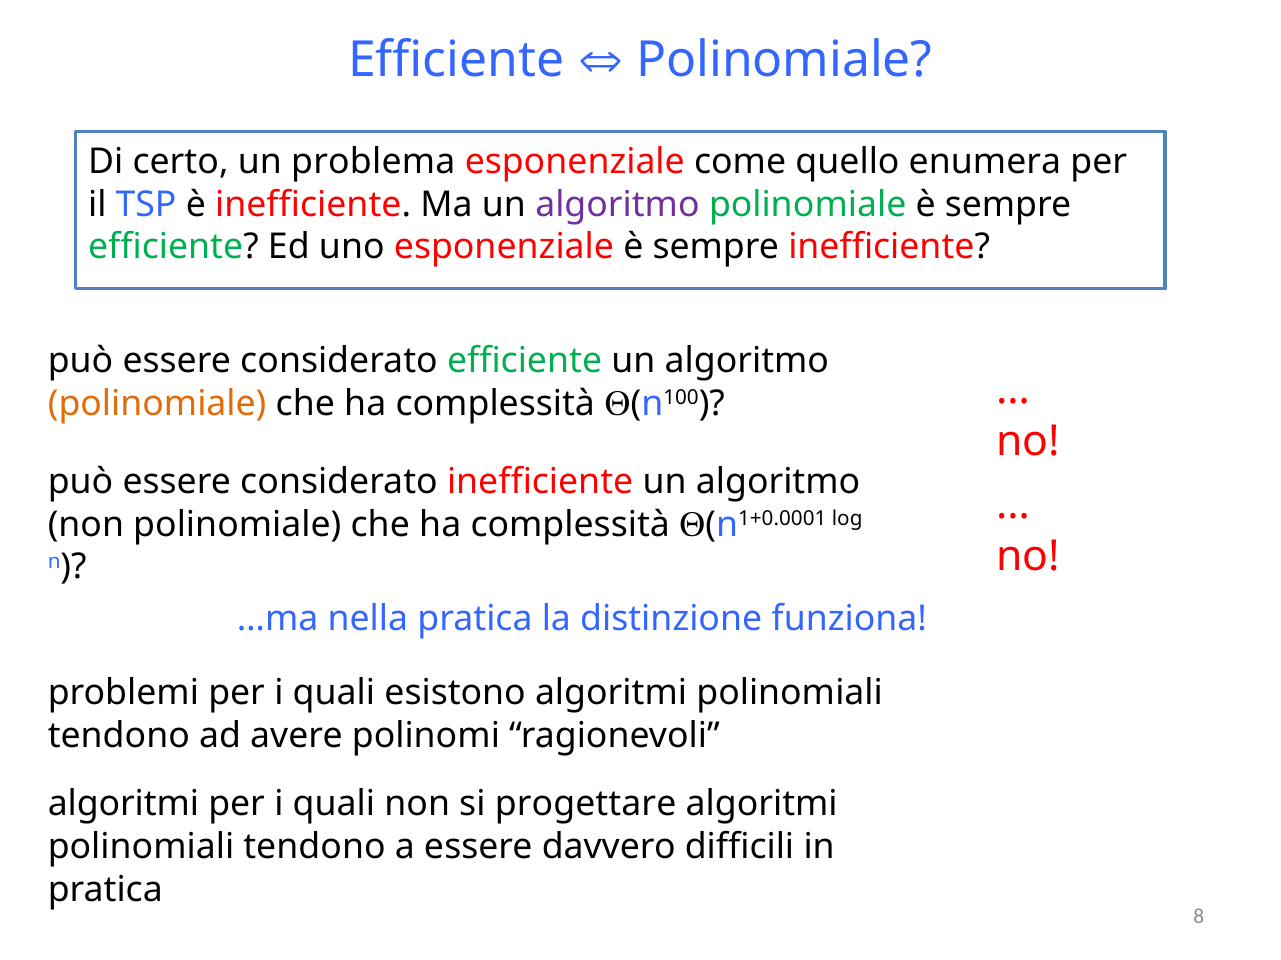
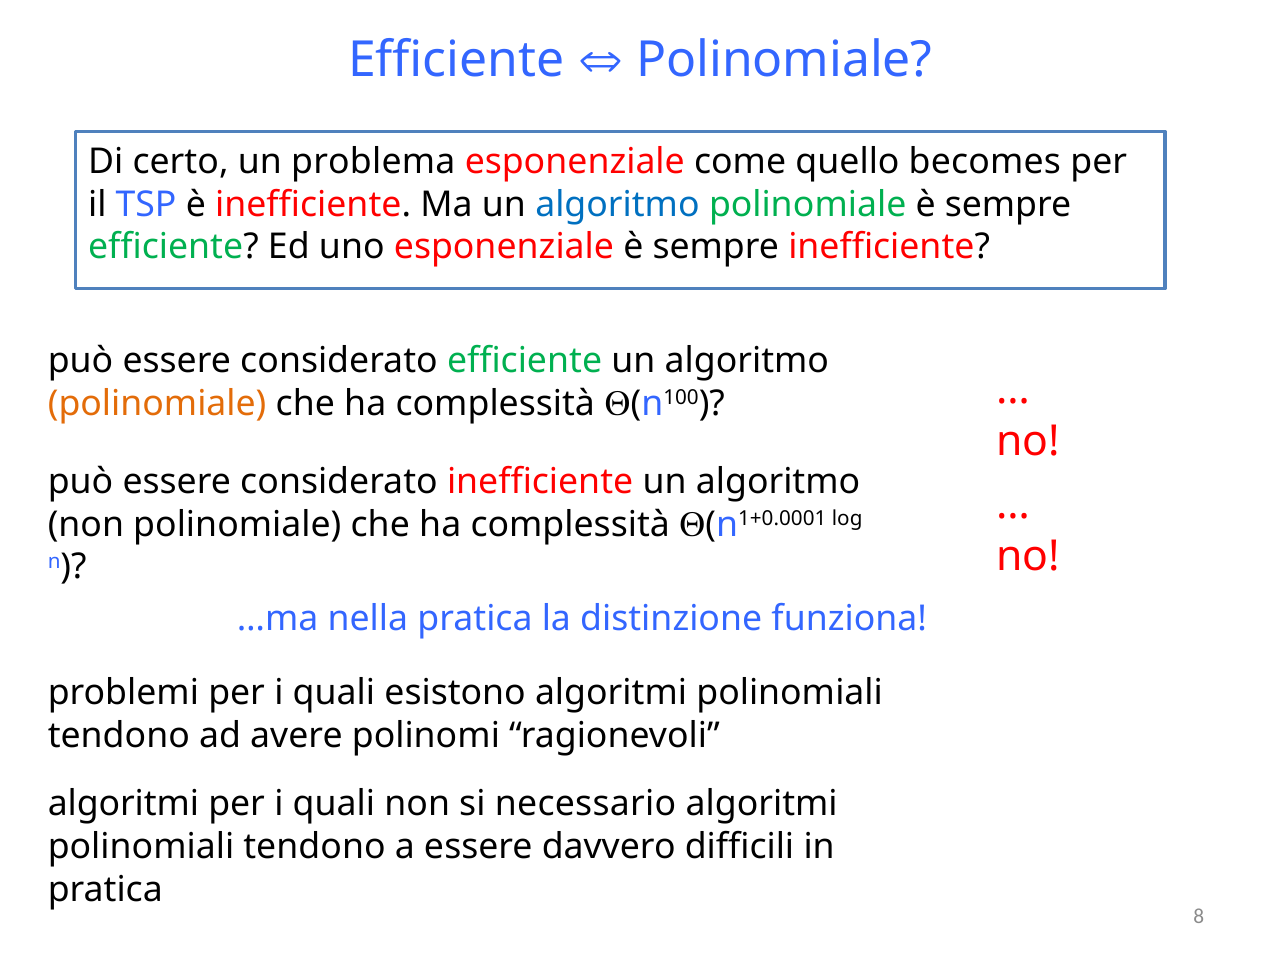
enumera: enumera -> becomes (985, 162)
algoritmo colour: purple -> blue (617, 205)
progettare: progettare -> necessario (586, 805)
